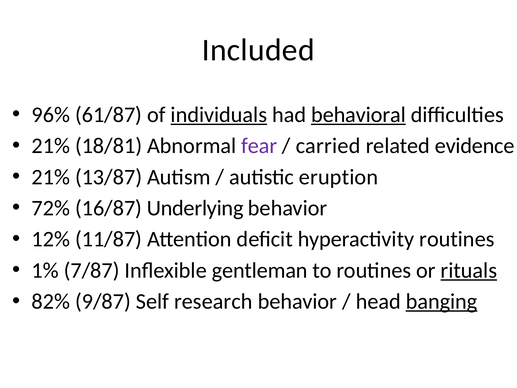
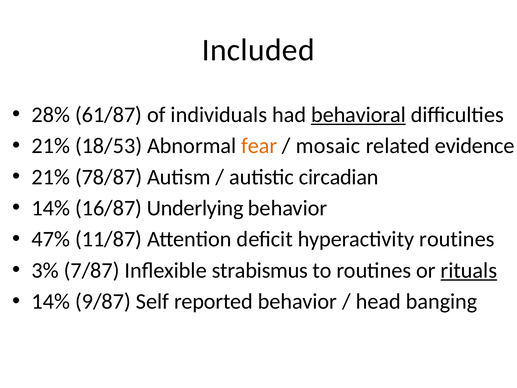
96%: 96% -> 28% (51, 115)
individuals underline: present -> none (219, 115)
18/81: 18/81 -> 18/53 (109, 146)
fear colour: purple -> orange (259, 146)
carried: carried -> mosaic (328, 146)
13/87: 13/87 -> 78/87 (109, 177)
eruption: eruption -> circadian (339, 177)
72%: 72% -> 14% (51, 208)
12%: 12% -> 47% (51, 239)
1%: 1% -> 3% (45, 270)
gentleman: gentleman -> strabismus (260, 270)
82%: 82% -> 14% (51, 301)
research: research -> reported (213, 301)
banging underline: present -> none (442, 301)
